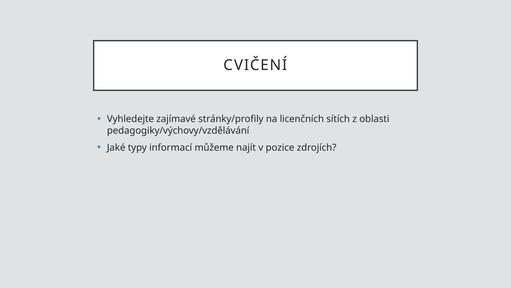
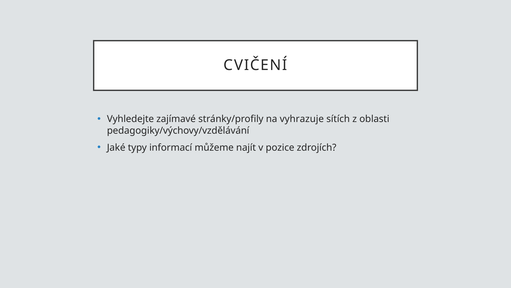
licenčních: licenčních -> vyhrazuje (302, 119)
